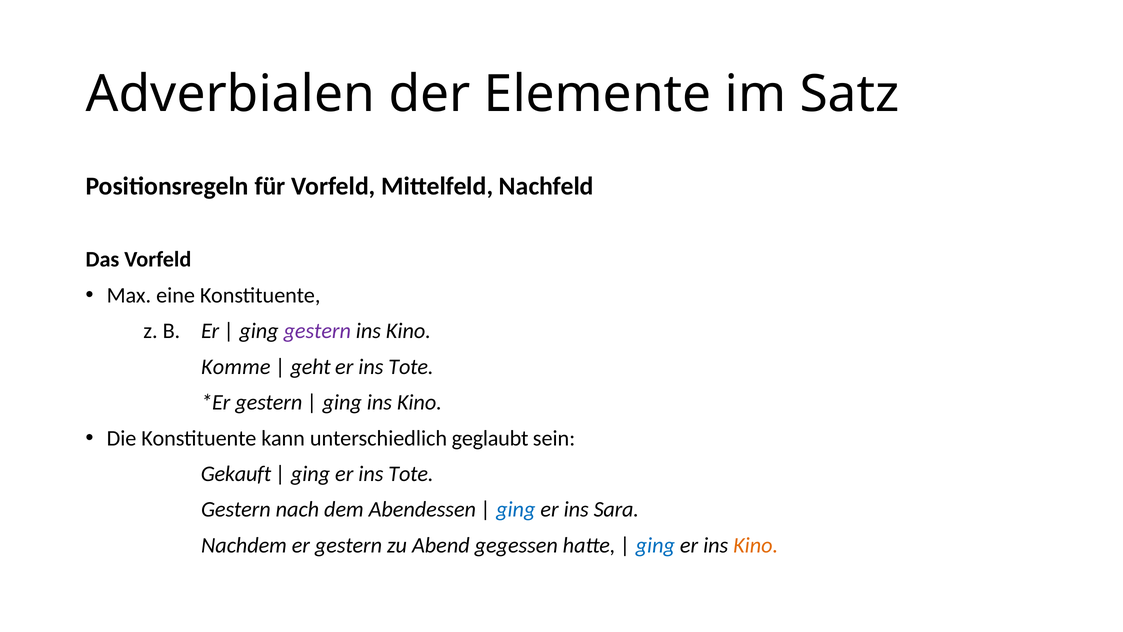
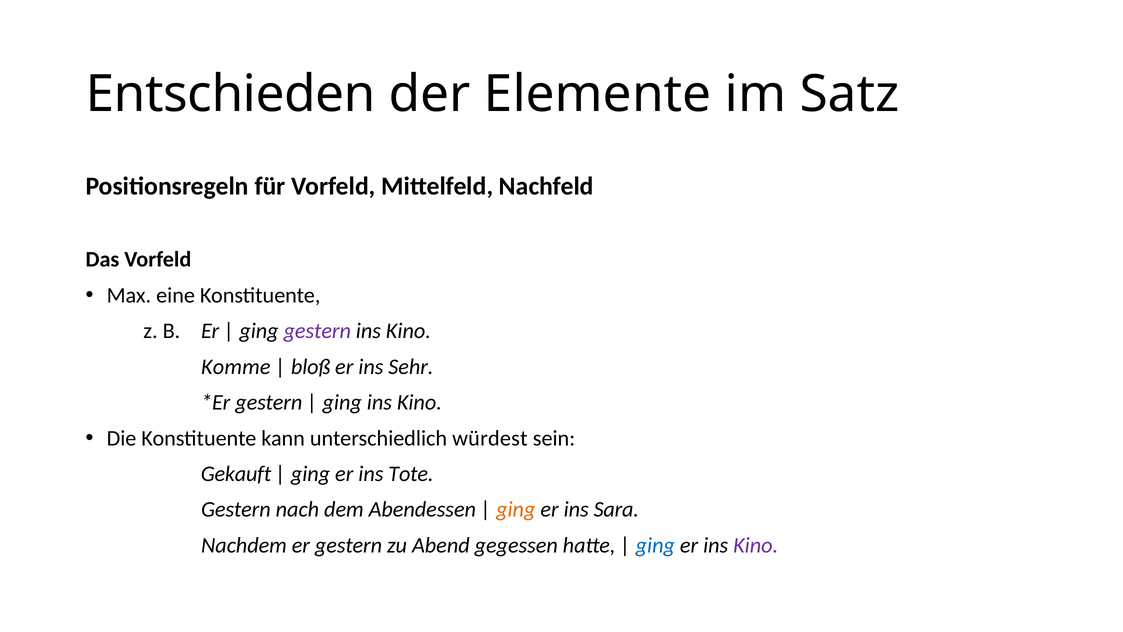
Adverbialen: Adverbialen -> Entschieden (231, 94)
geht: geht -> bloß (311, 367)
Tote: Tote -> Sehr (411, 367)
geglaubt: geglaubt -> würdest (490, 438)
ging colour: blue -> orange (516, 509)
Kino colour: orange -> purple (756, 545)
